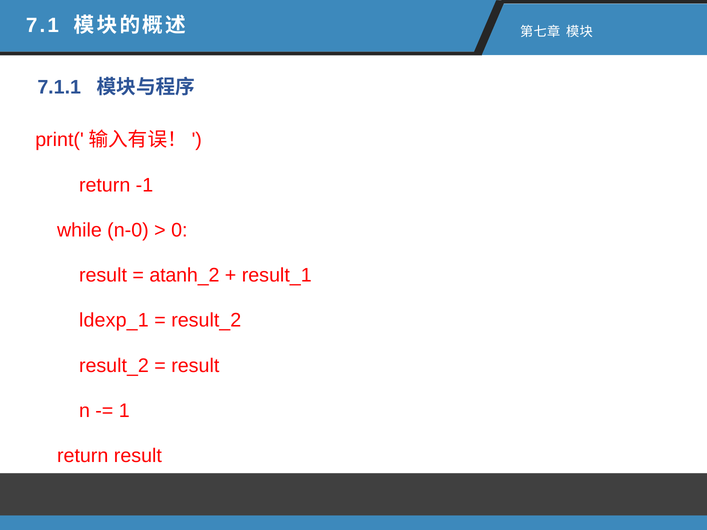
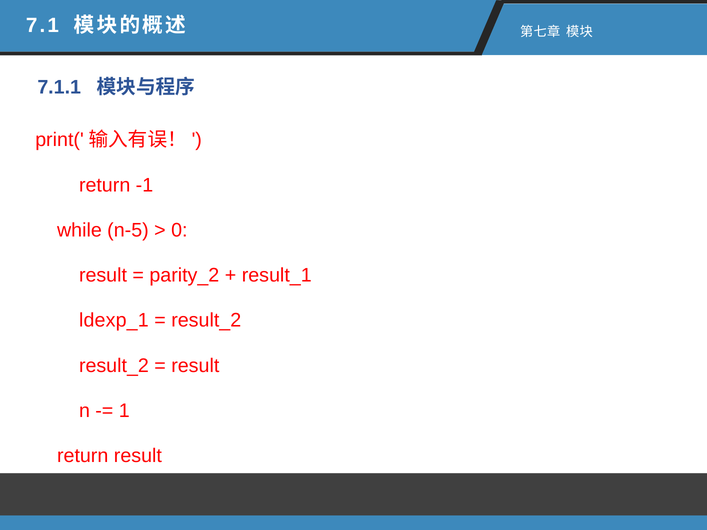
n-0: n-0 -> n-5 (128, 230)
atanh_2: atanh_2 -> parity_2 (184, 275)
